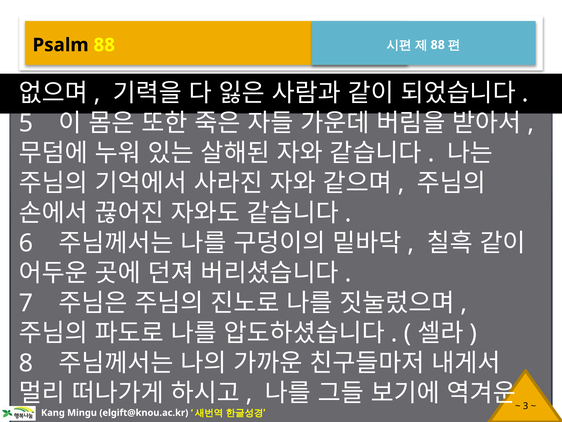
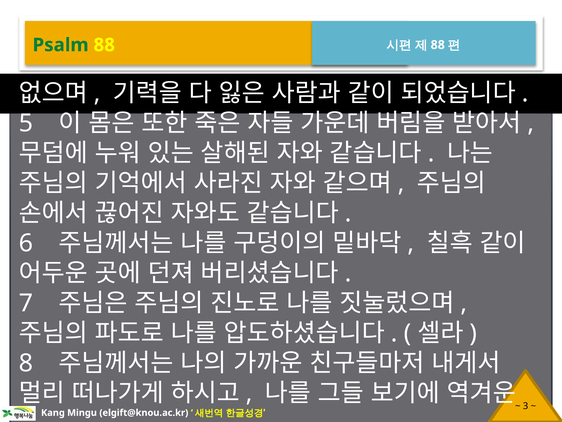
Psalm colour: black -> green (61, 45)
